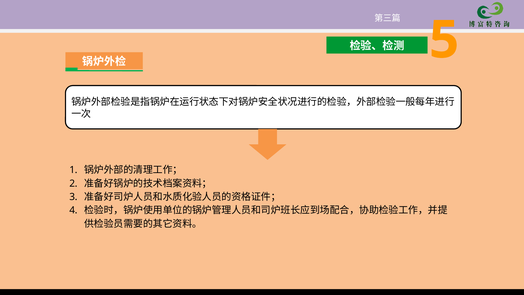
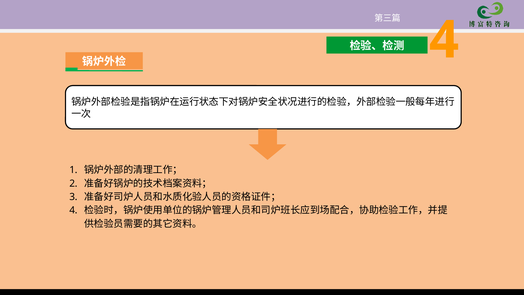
5: 5 -> 4 (444, 40)
